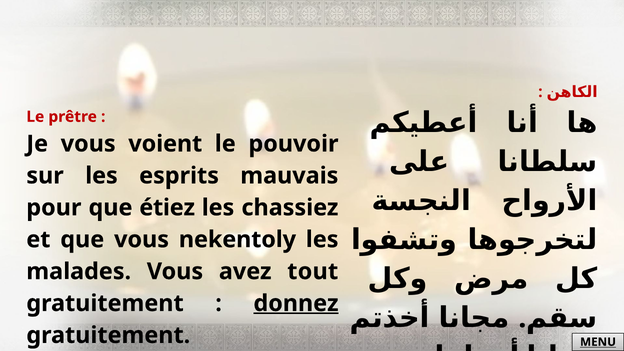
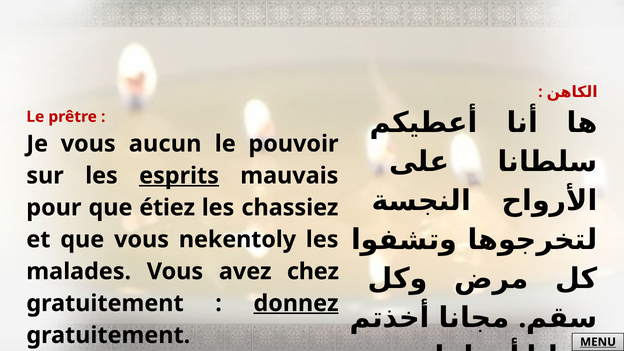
voient: voient -> aucun (165, 144)
esprits underline: none -> present (179, 176)
tout: tout -> chez (313, 271)
